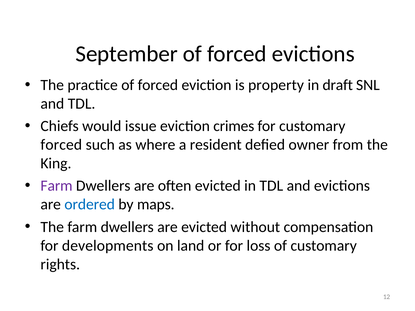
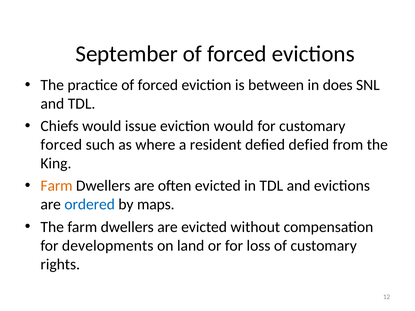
property: property -> between (276, 85)
draft: draft -> does (338, 85)
eviction crimes: crimes -> would (234, 126)
defied owner: owner -> defied (309, 145)
Farm colour: purple -> orange (57, 186)
